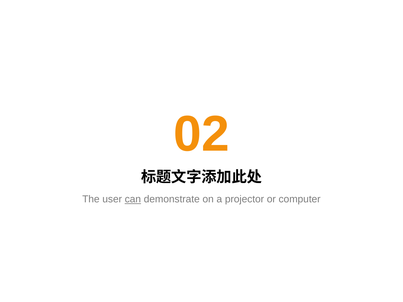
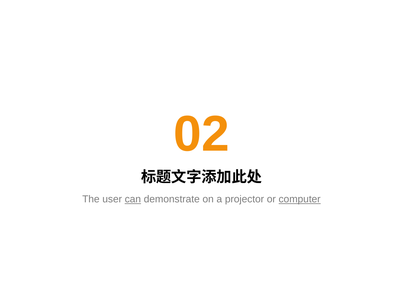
computer underline: none -> present (300, 199)
